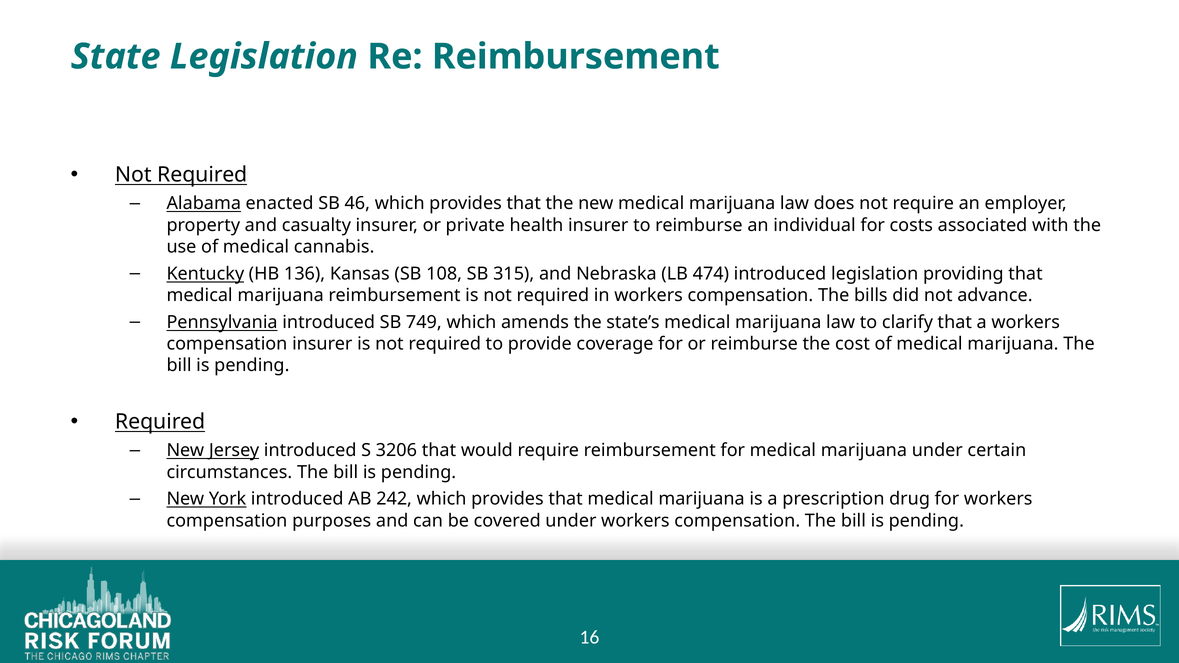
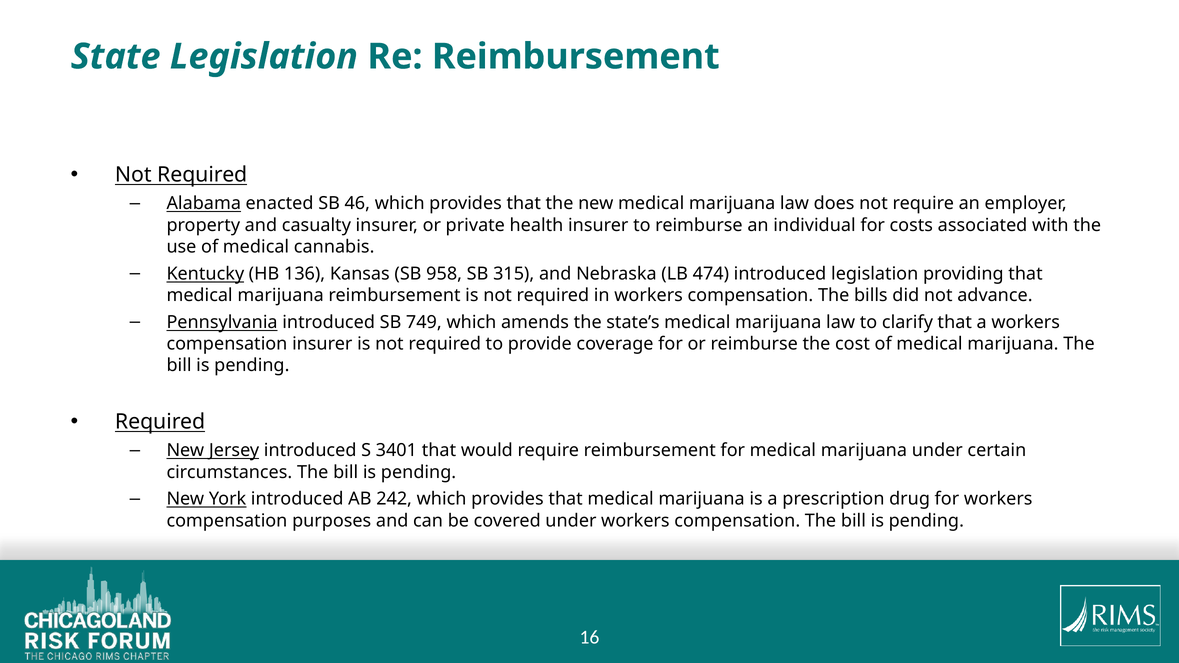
108: 108 -> 958 (444, 274)
3206: 3206 -> 3401 (396, 451)
